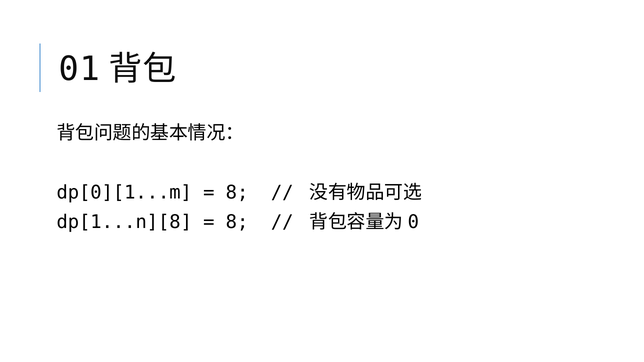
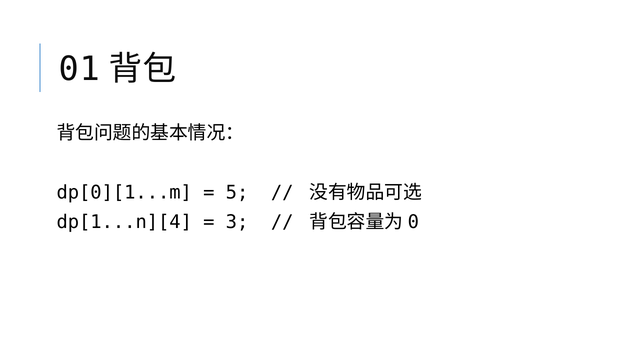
8: 8 -> 5 (237, 192)
dp[1...n][8: dp[1...n][8 -> dp[1...n][4 (124, 222)
8: 8 -> 3 (237, 222)
